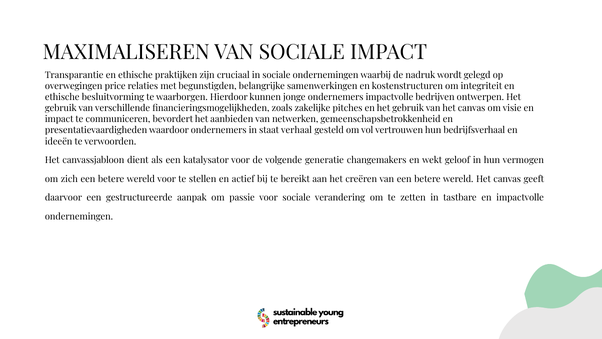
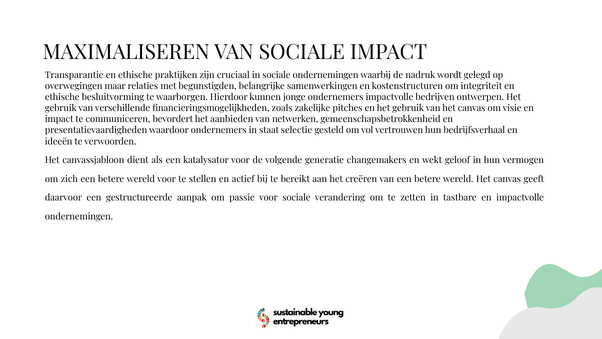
price: price -> maar (115, 86)
verhaal: verhaal -> selectie (297, 130)
